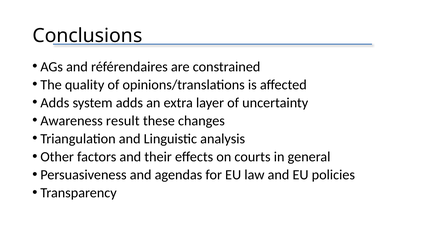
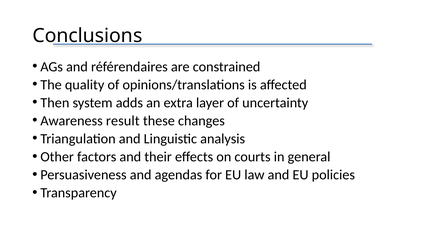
Adds: Adds -> Then (55, 103)
